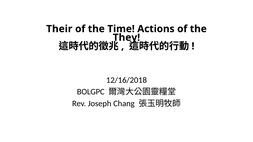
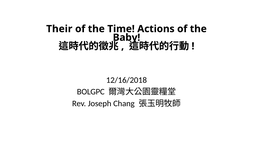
They: They -> Baby (127, 38)
